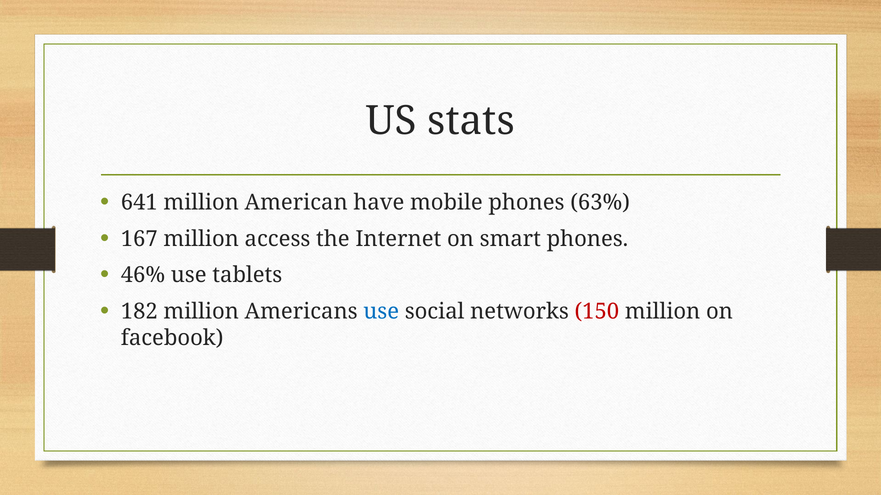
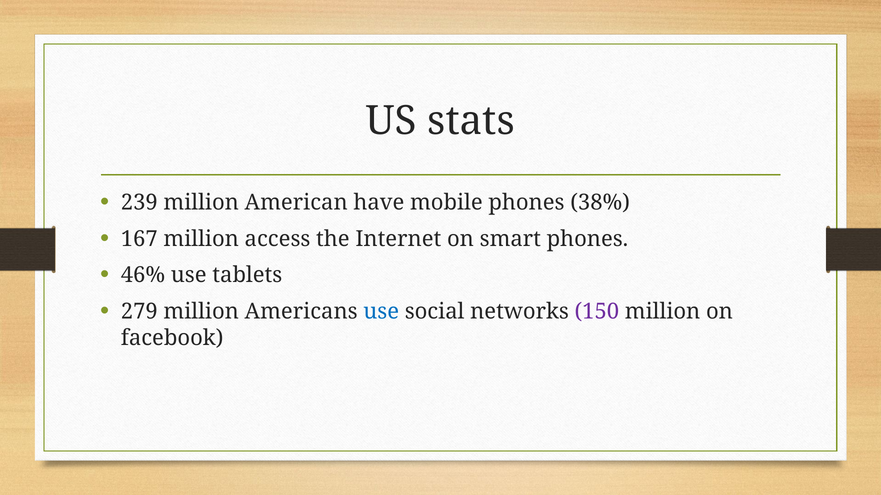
641: 641 -> 239 (139, 203)
63%: 63% -> 38% (600, 203)
182: 182 -> 279 (139, 312)
150 colour: red -> purple (597, 312)
